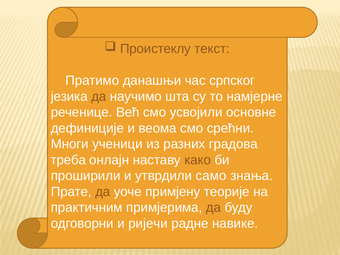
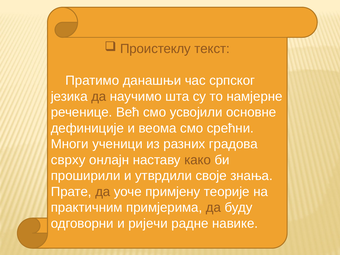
треба: треба -> сврху (68, 160)
само: само -> своје (211, 176)
